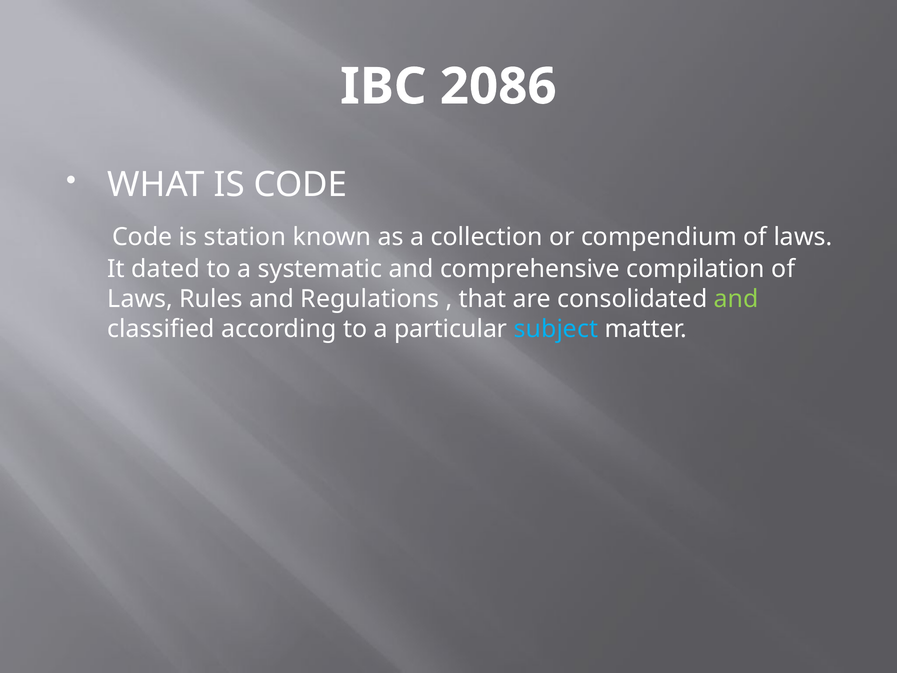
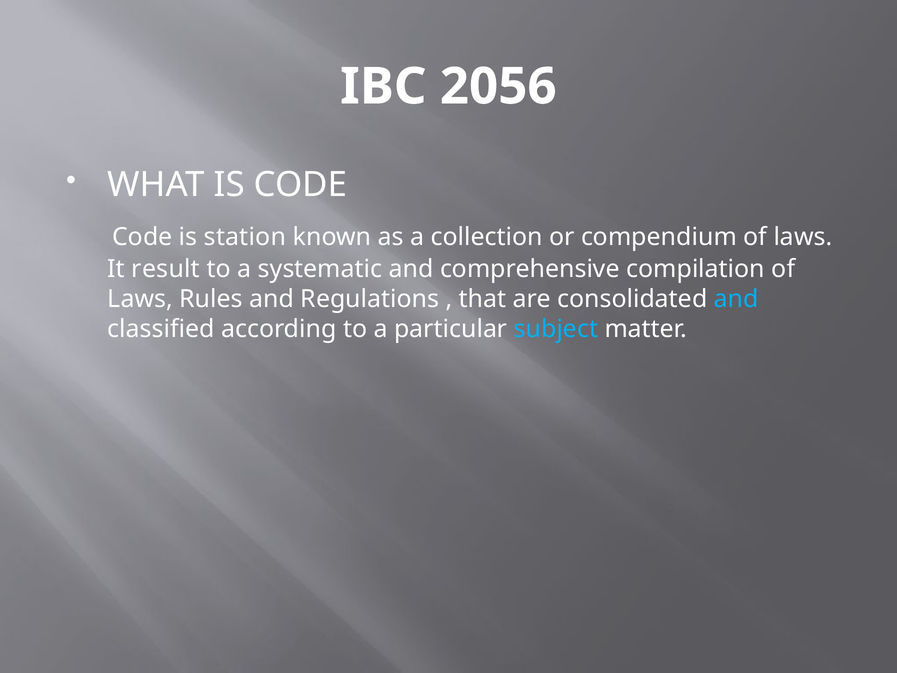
2086: 2086 -> 2056 (498, 87)
dated: dated -> result (166, 269)
and colour: light green -> light blue (736, 299)
